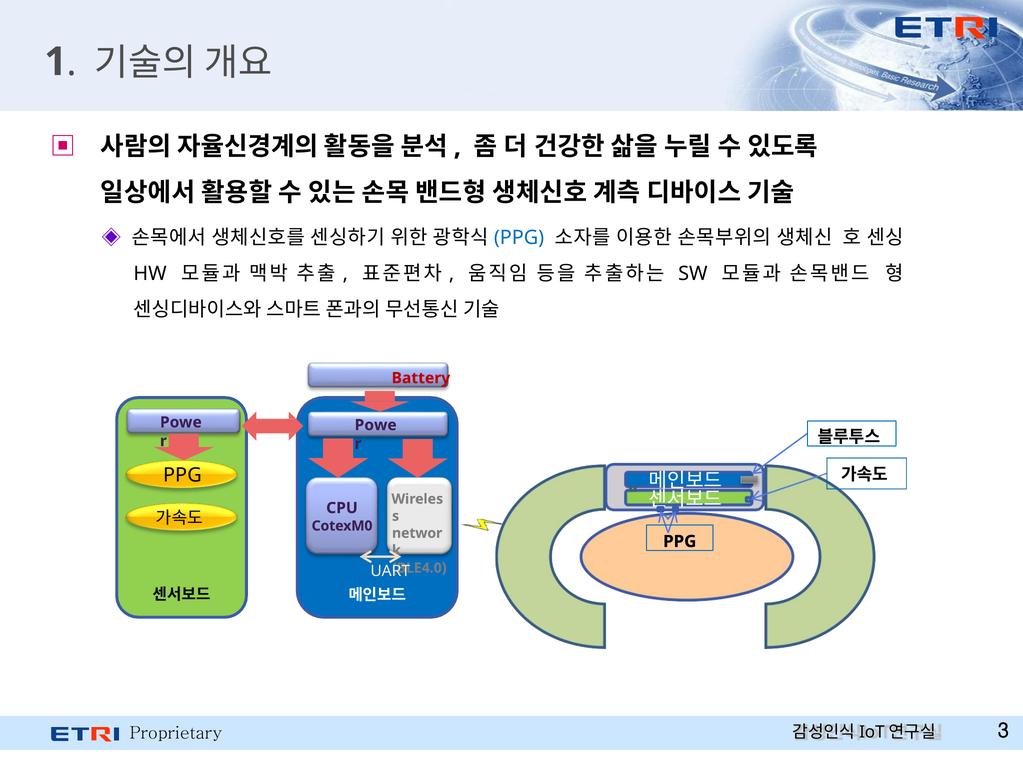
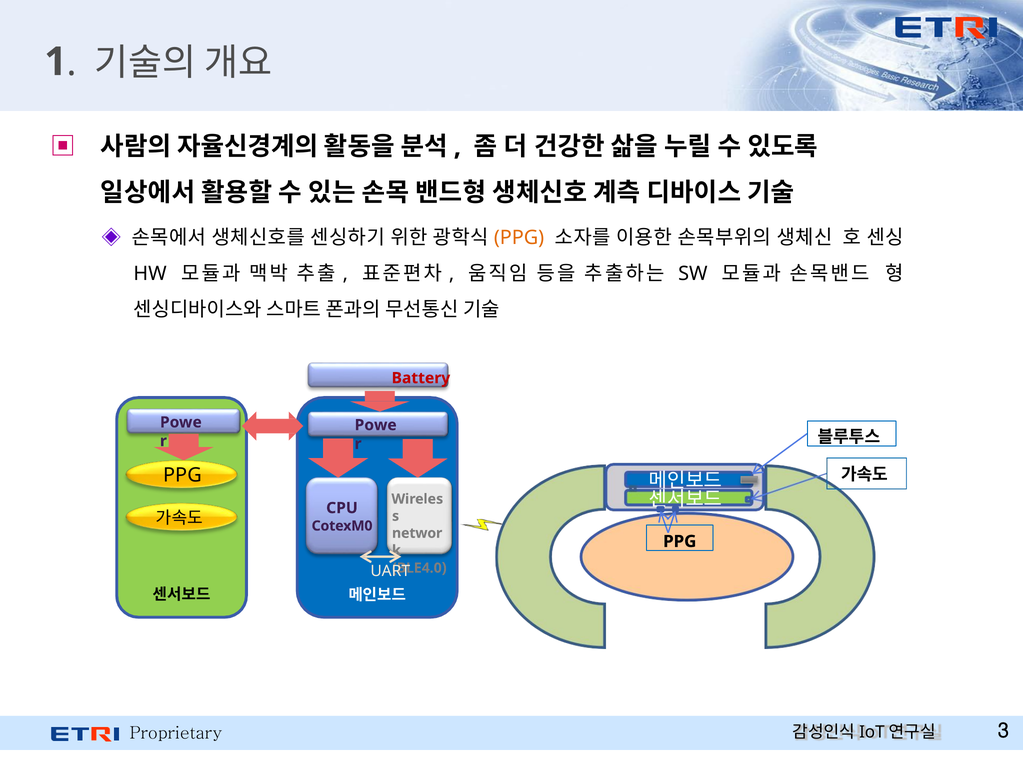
PPG colour: blue -> orange (519, 238)
